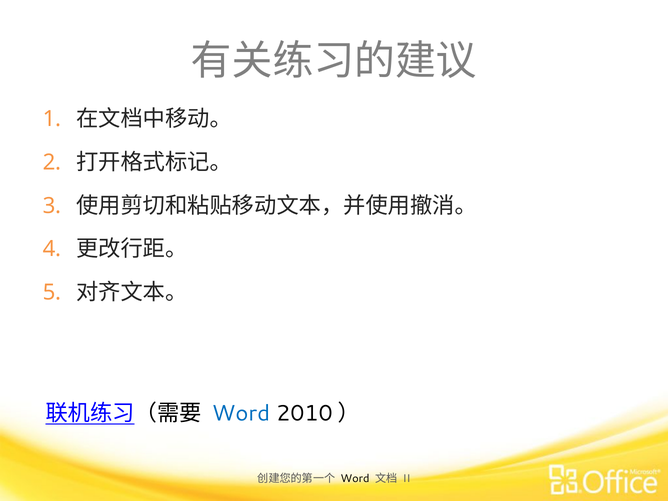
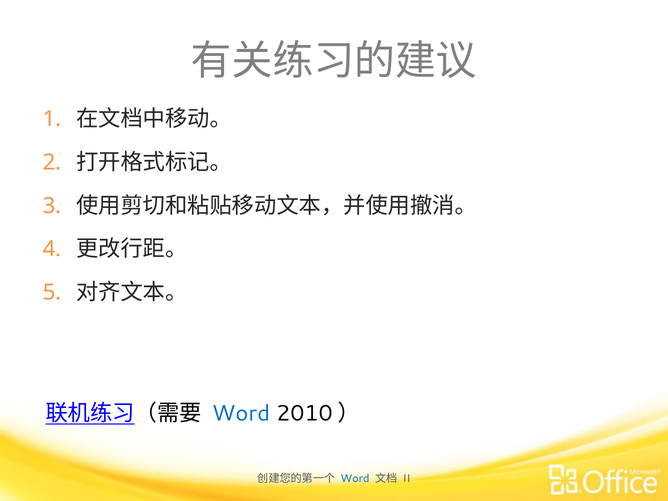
Word colour: black -> blue (355, 478)
